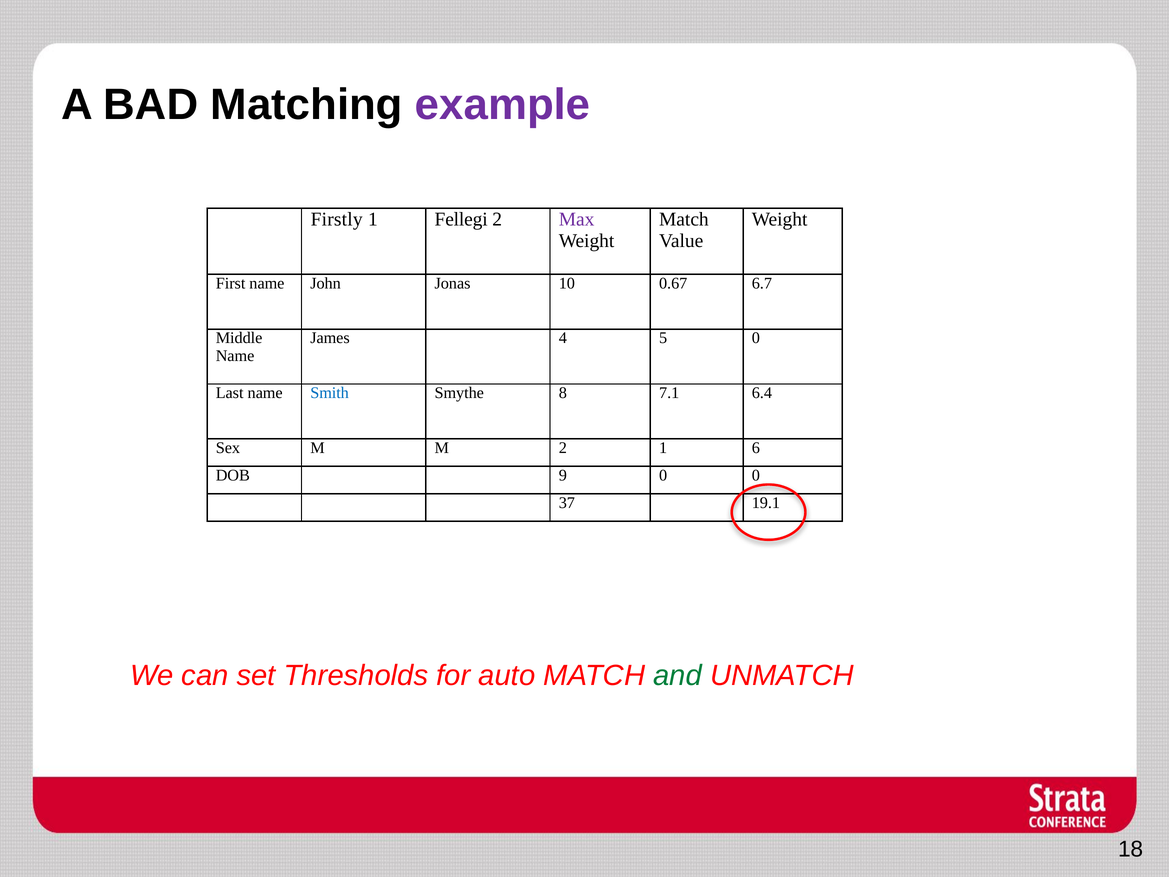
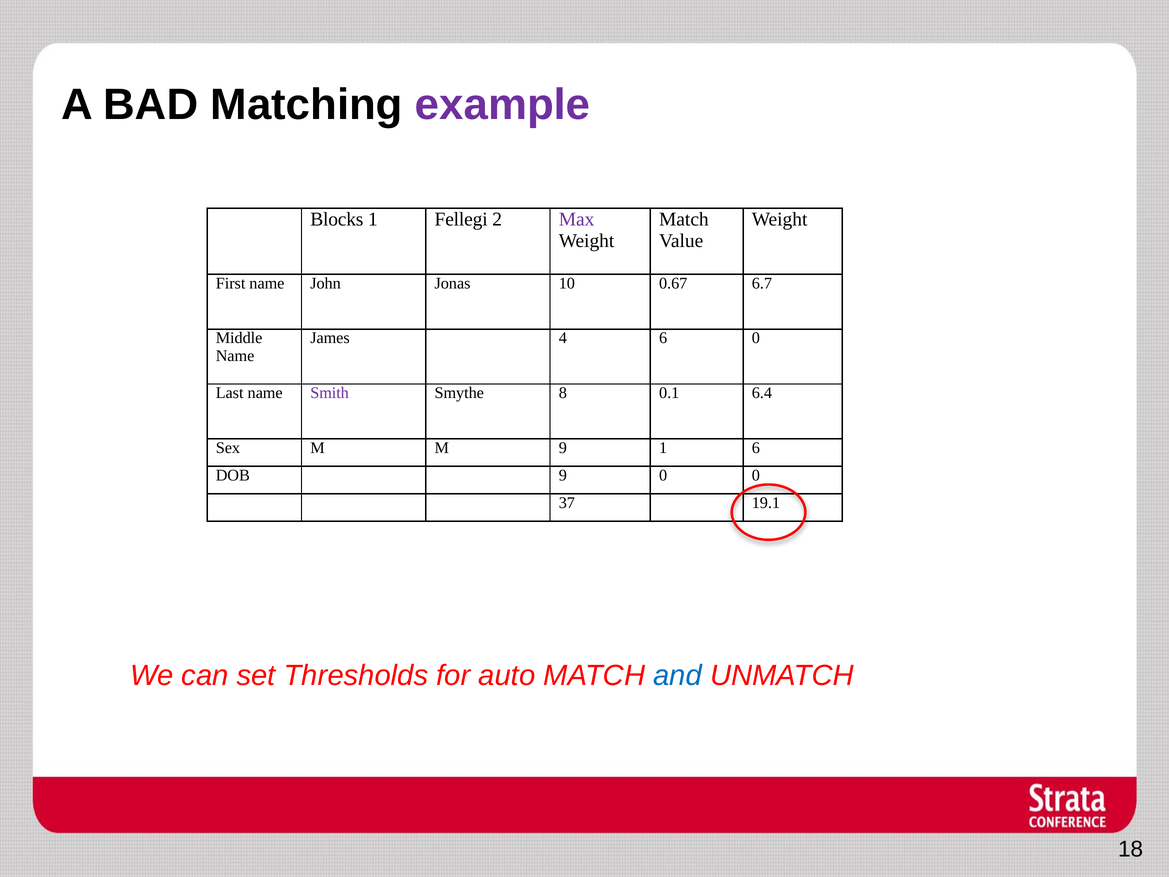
Firstly: Firstly -> Blocks (337, 219)
4 5: 5 -> 6 (663, 338)
Smith colour: blue -> purple (330, 393)
7.1: 7.1 -> 0.1 (669, 393)
M 2: 2 -> 9 (563, 448)
and colour: green -> blue (678, 676)
